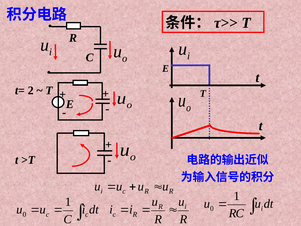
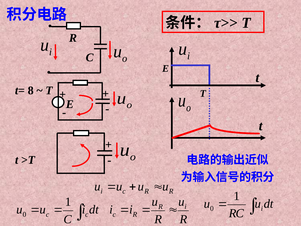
2: 2 -> 8 (31, 90)
